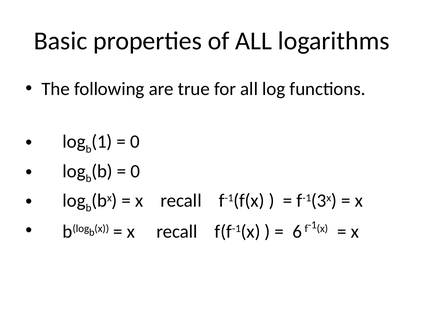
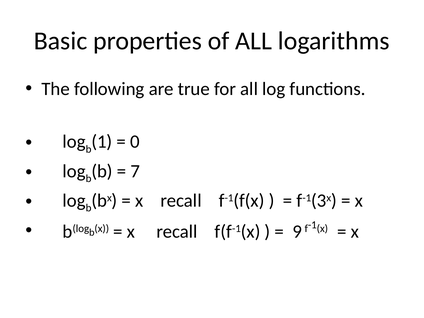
0: 0 -> 7 (135, 171)
6: 6 -> 9 (297, 232)
